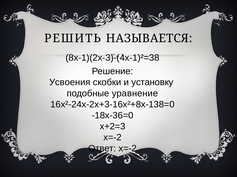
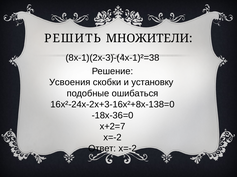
НАЗЫВАЕТСЯ: НАЗЫВАЕТСЯ -> МНОЖИТЕЛИ (149, 38)
уравнение: уравнение -> ошибаться (135, 94)
x+2=3: x+2=3 -> x+2=7 (113, 127)
